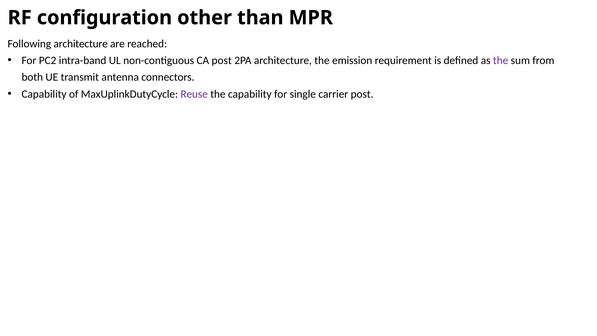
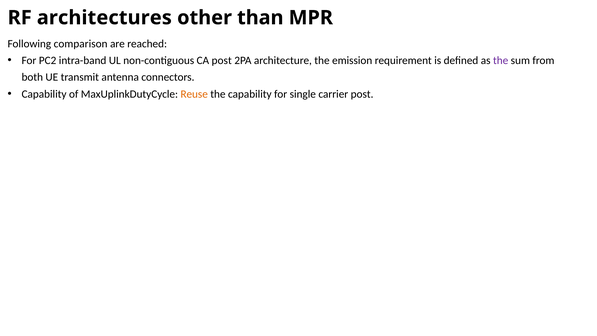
configuration: configuration -> architectures (104, 18)
Following architecture: architecture -> comparison (81, 44)
Reuse colour: purple -> orange (194, 94)
